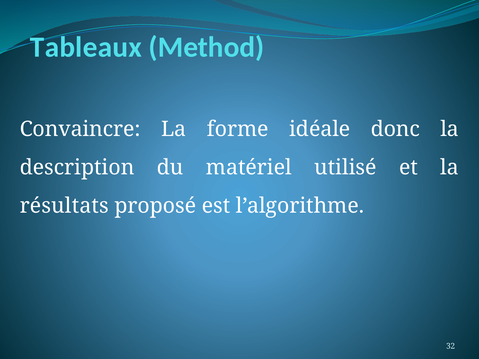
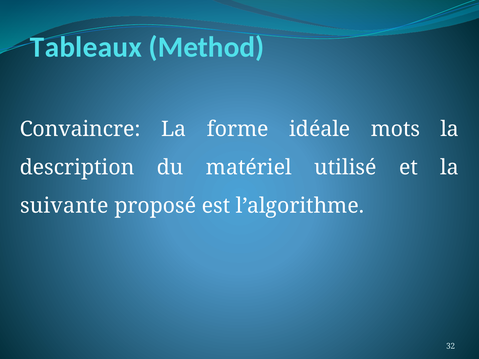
donc: donc -> mots (395, 129)
résultats: résultats -> suivante (64, 206)
